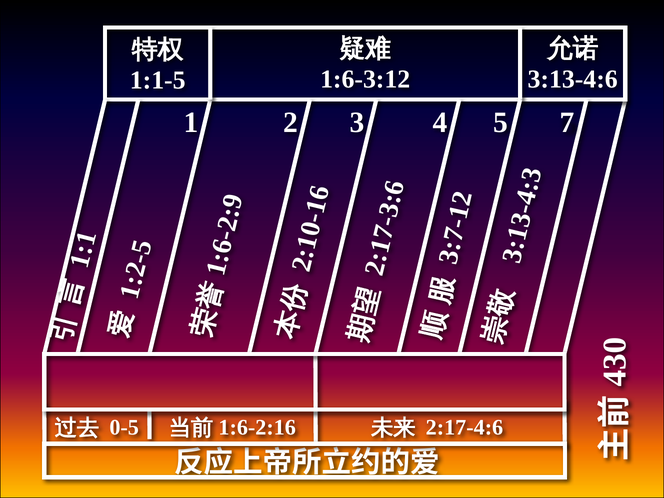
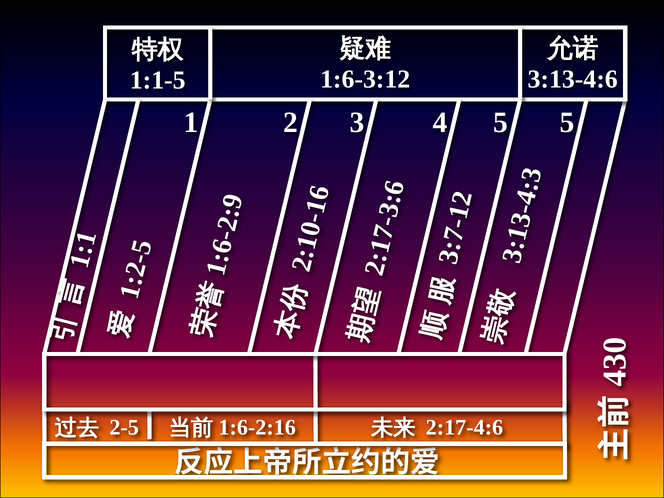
5 7: 7 -> 5 (567, 123)
0-5: 0-5 -> 2-5 (124, 428)
